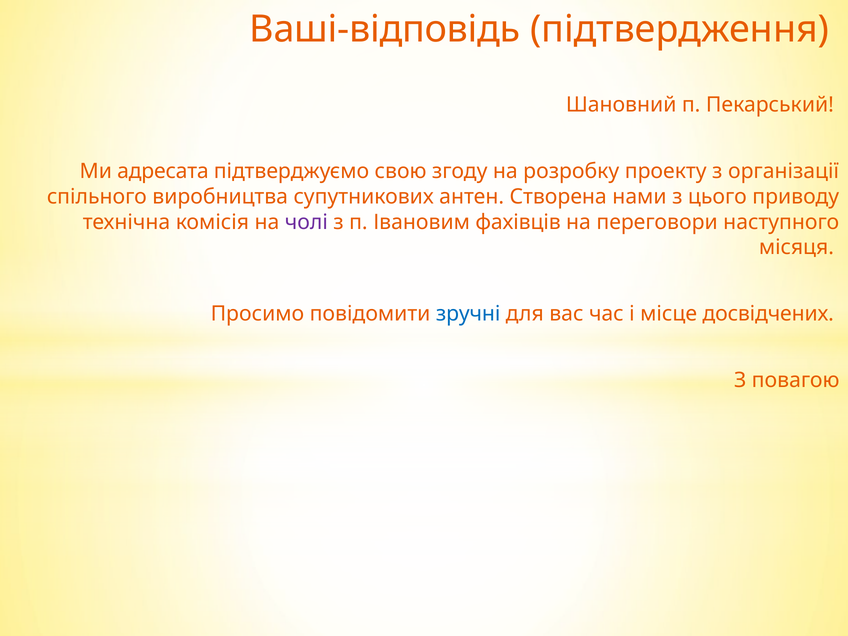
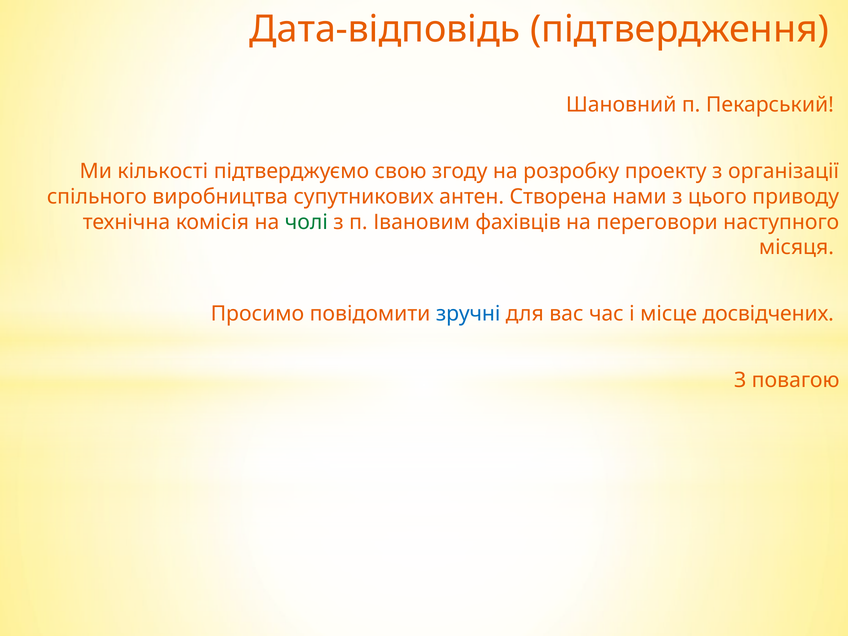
Ваші-відповідь: Ваші-відповідь -> Дата-відповідь (385, 30)
адресата: адресата -> кількості (163, 171)
чолі colour: purple -> green (306, 222)
